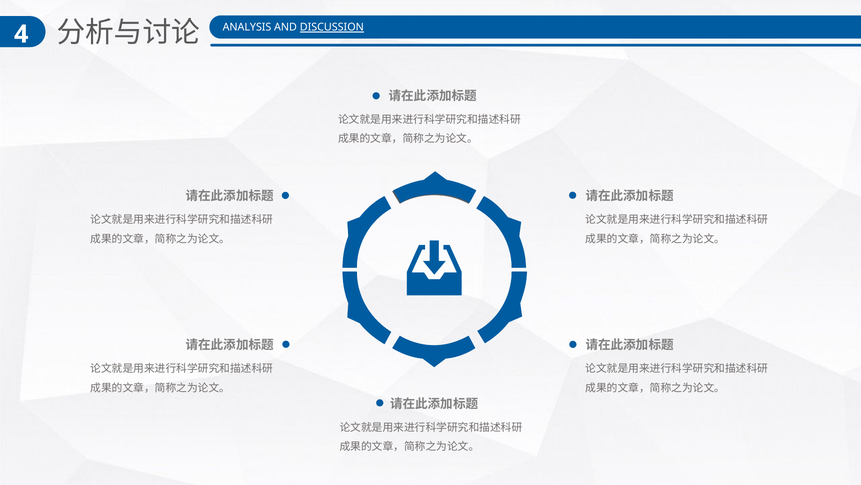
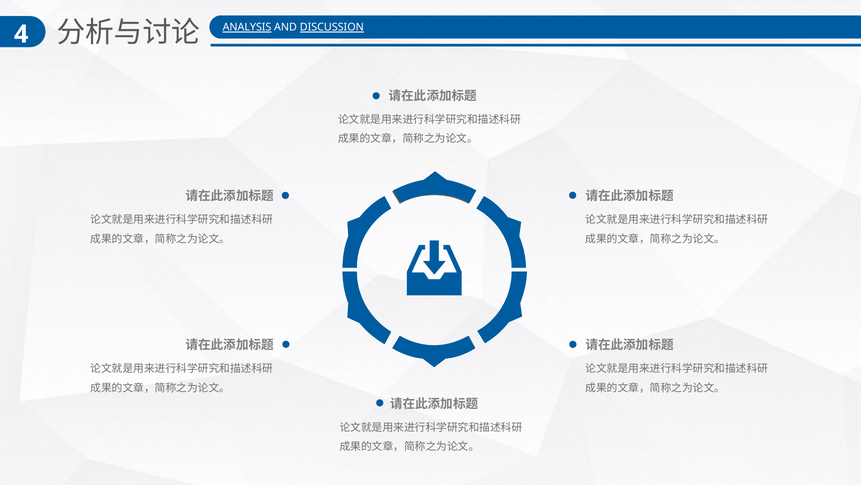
ANALYSIS underline: none -> present (247, 27)
